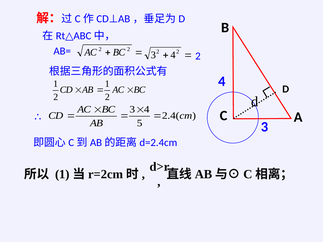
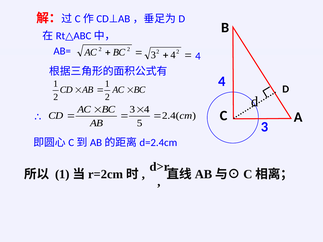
3 2: 2 -> 4 (198, 56)
